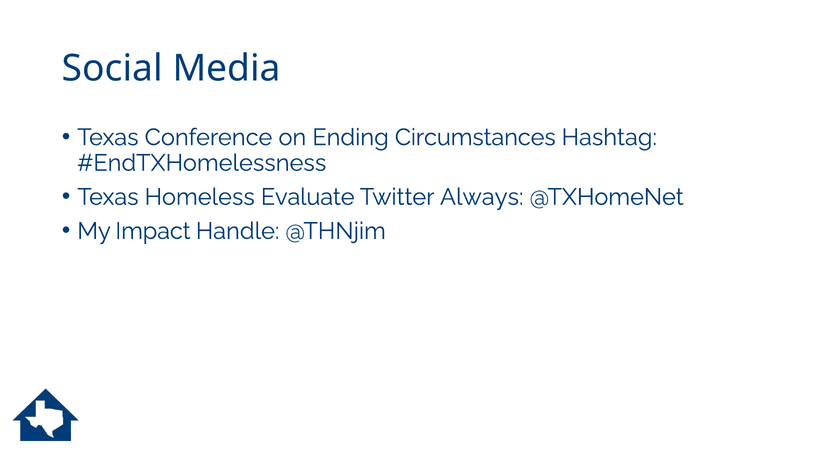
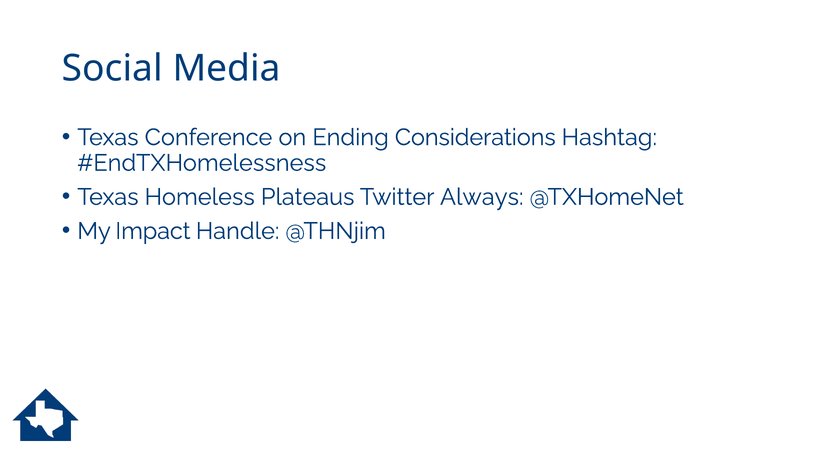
Circumstances: Circumstances -> Considerations (475, 137)
Evaluate: Evaluate -> Plateaus (308, 197)
